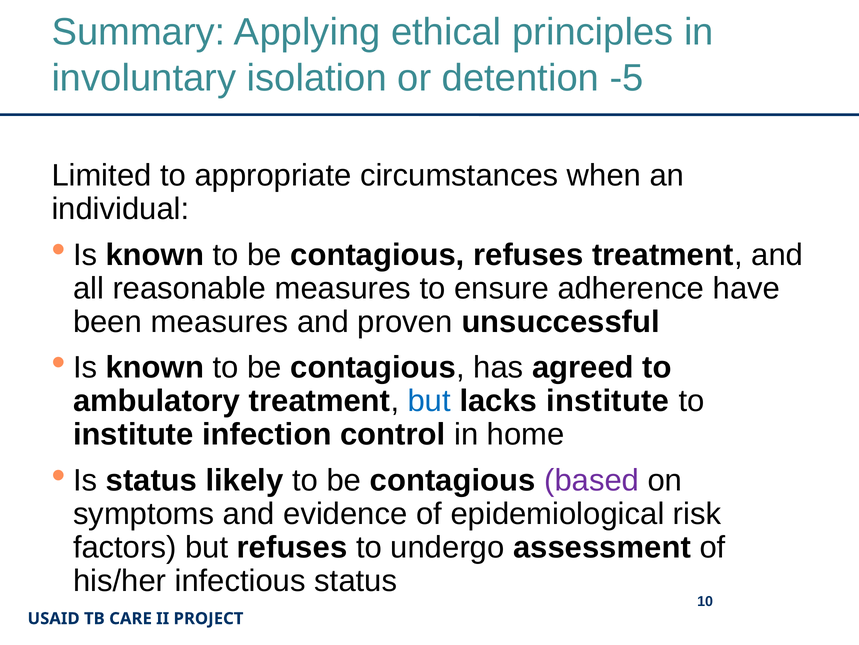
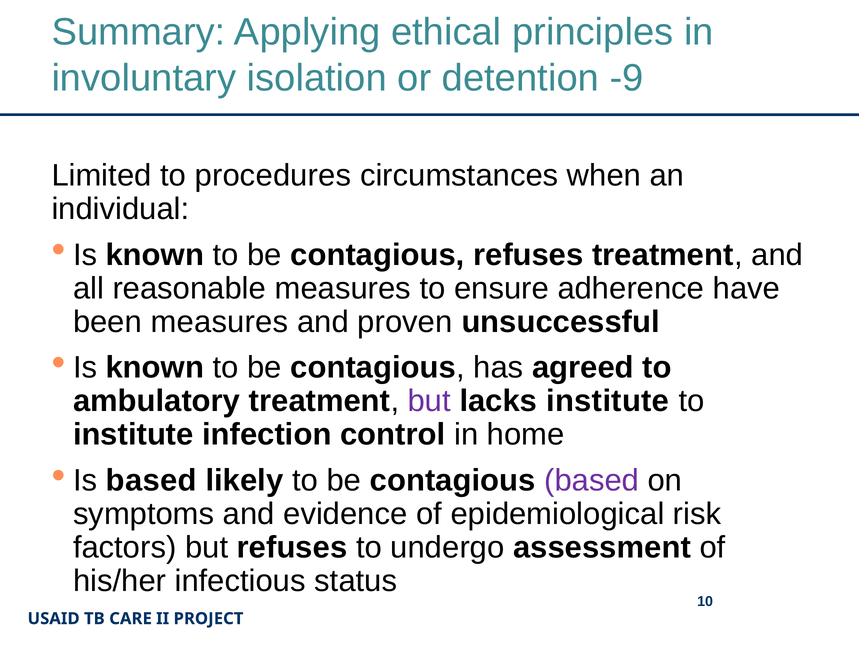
-5: -5 -> -9 (627, 78)
appropriate: appropriate -> procedures (273, 175)
but colour: blue -> purple (429, 401)
Is status: status -> based (151, 480)
